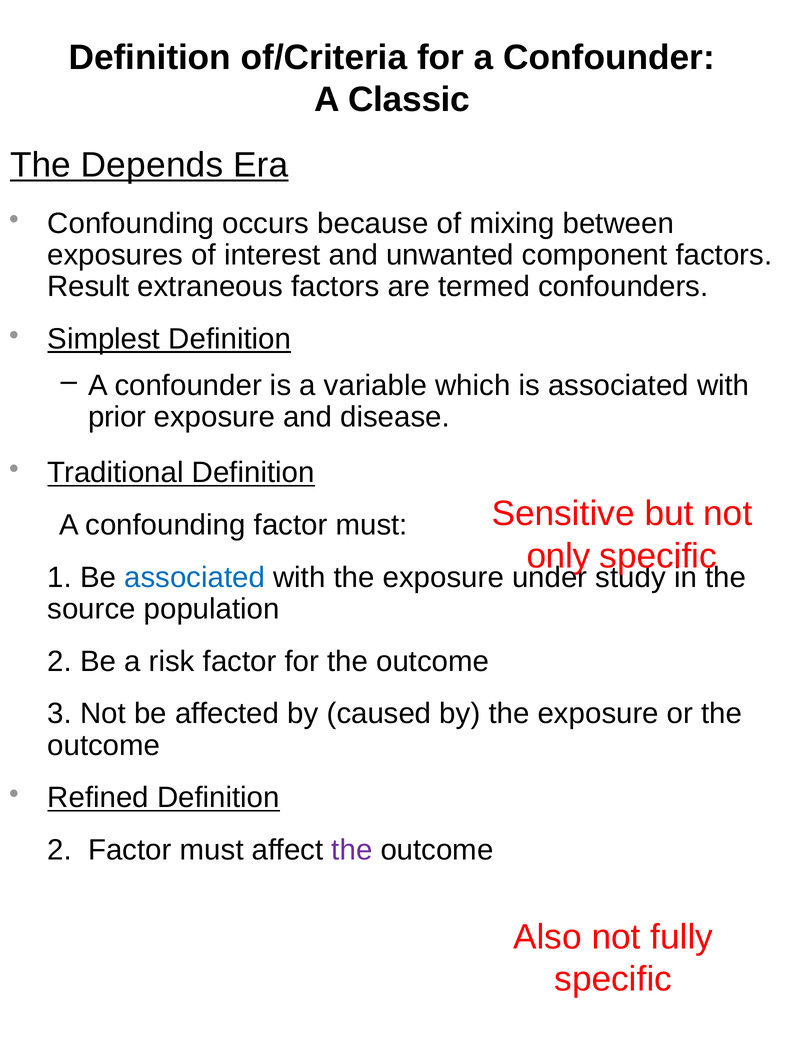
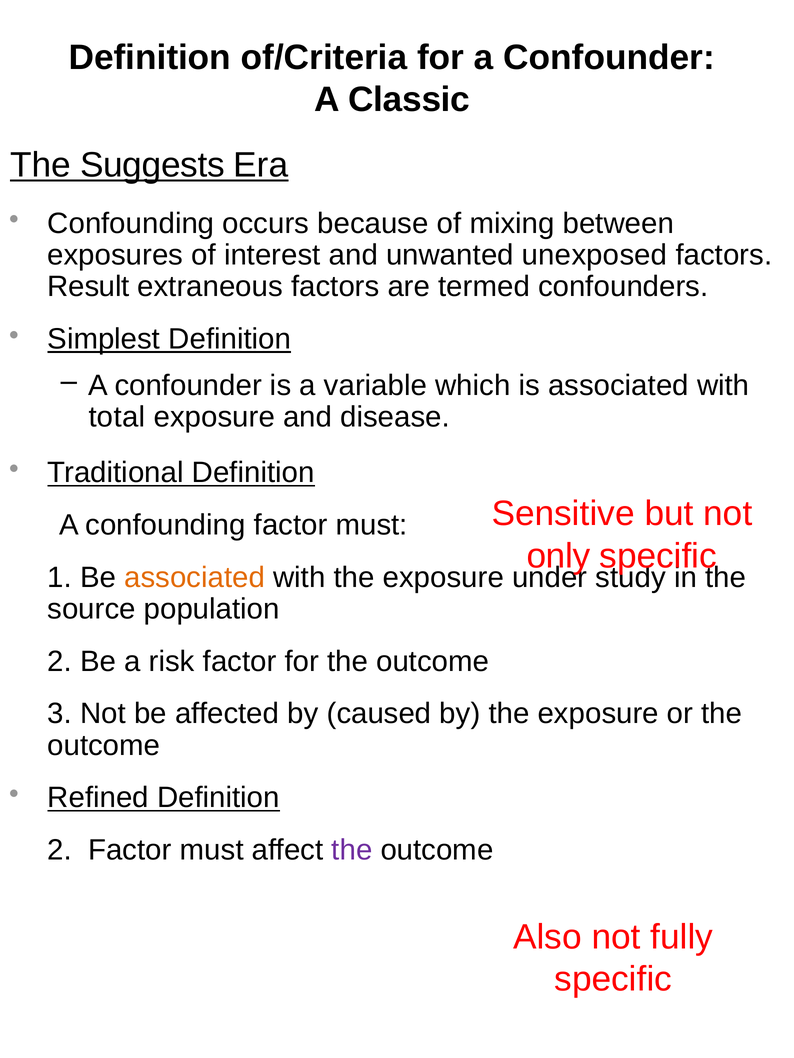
Depends: Depends -> Suggests (152, 165)
component: component -> unexposed (595, 255)
prior: prior -> total (117, 418)
associated colour: blue -> orange (195, 578)
